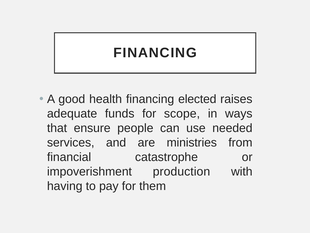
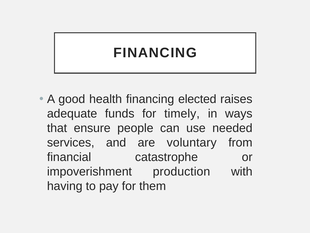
scope: scope -> timely (182, 113)
ministries: ministries -> voluntary (192, 142)
